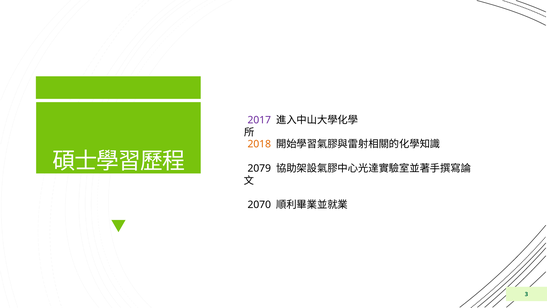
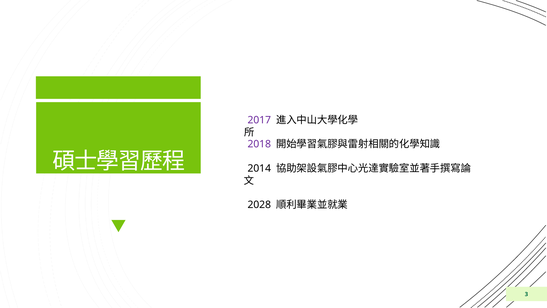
2018 colour: orange -> purple (259, 144)
2079: 2079 -> 2014 (259, 168)
2070: 2070 -> 2028 (259, 205)
